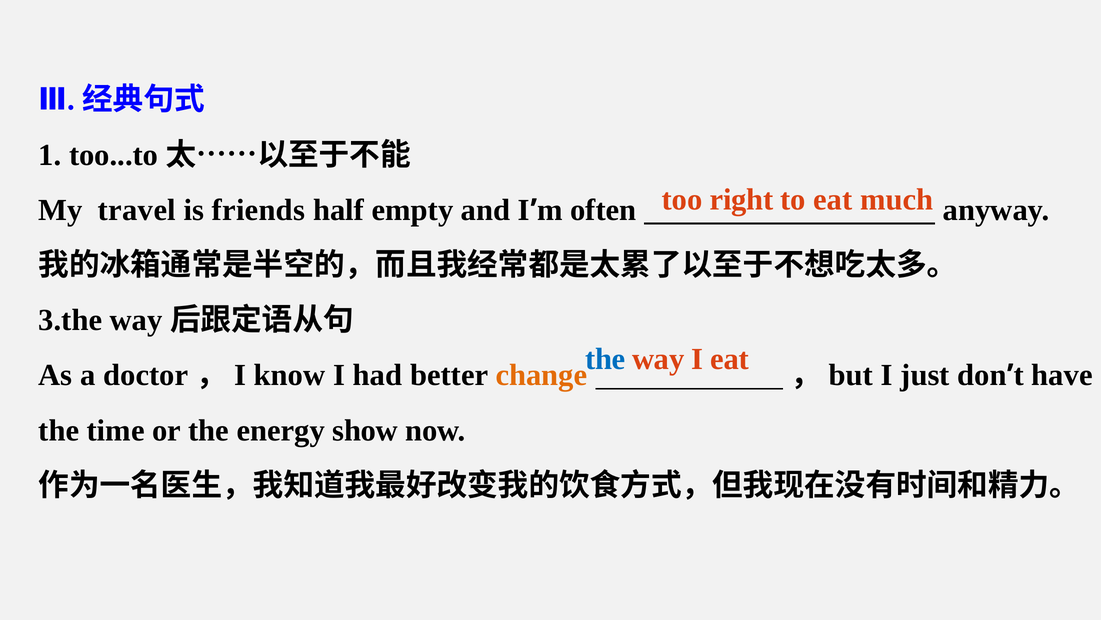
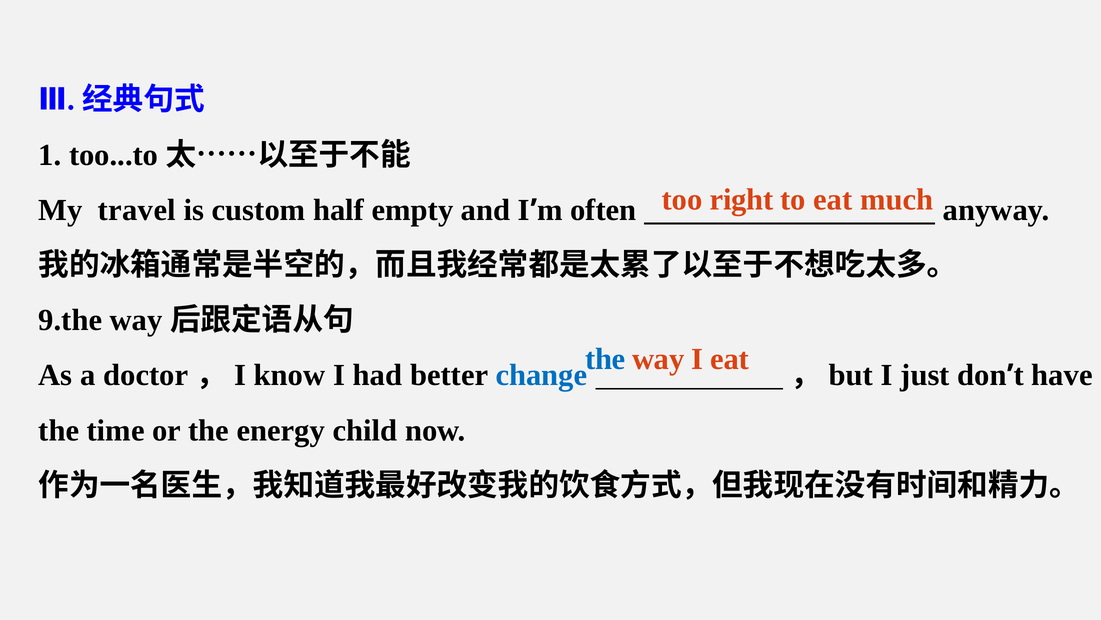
friends: friends -> custom (259, 210)
3.the: 3.the -> 9.the (70, 320)
change colour: orange -> blue (541, 375)
show: show -> child (365, 430)
